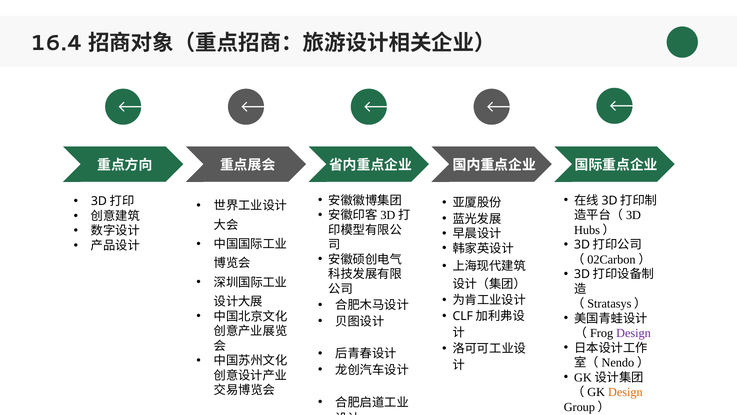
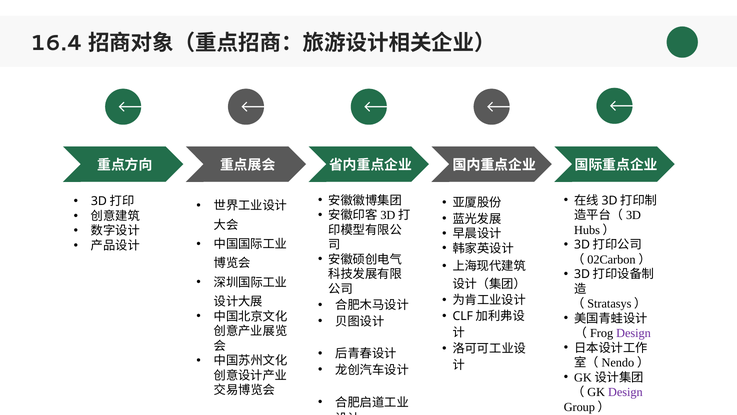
Design colour: orange -> purple (625, 392)
